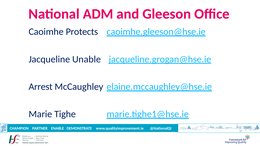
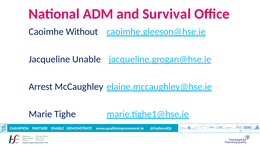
Gleeson: Gleeson -> Survival (167, 14)
Protects: Protects -> Without (82, 32)
